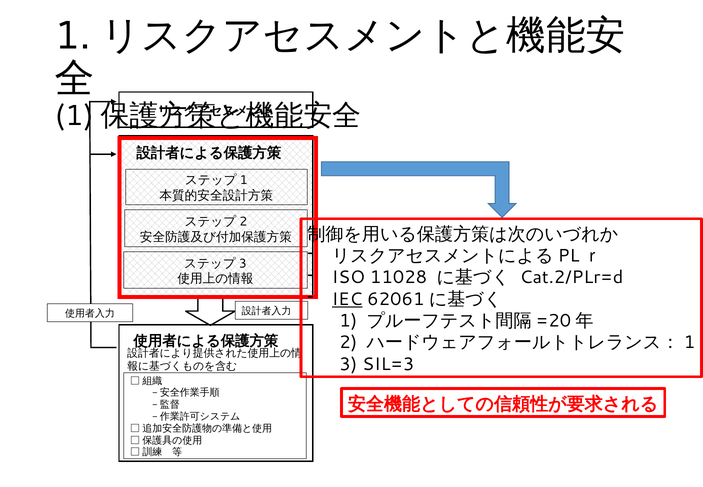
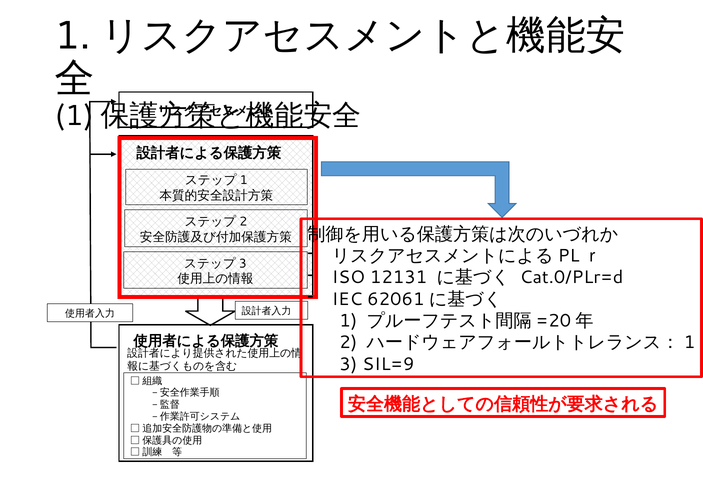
11028: 11028 -> 12131 (399, 277)
Cat.2/PLr=d: Cat.2/PLr=d -> Cat.0/PLr=d (572, 277)
IEC underline: present -> none (347, 299)
SIL=3: SIL=3 -> SIL=9 (388, 364)
